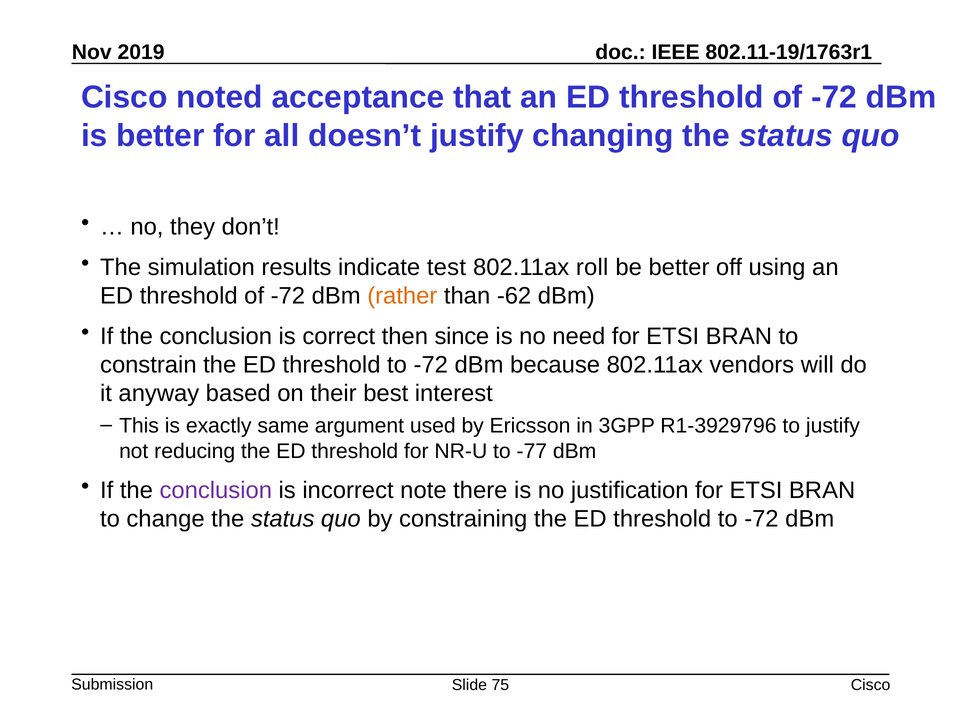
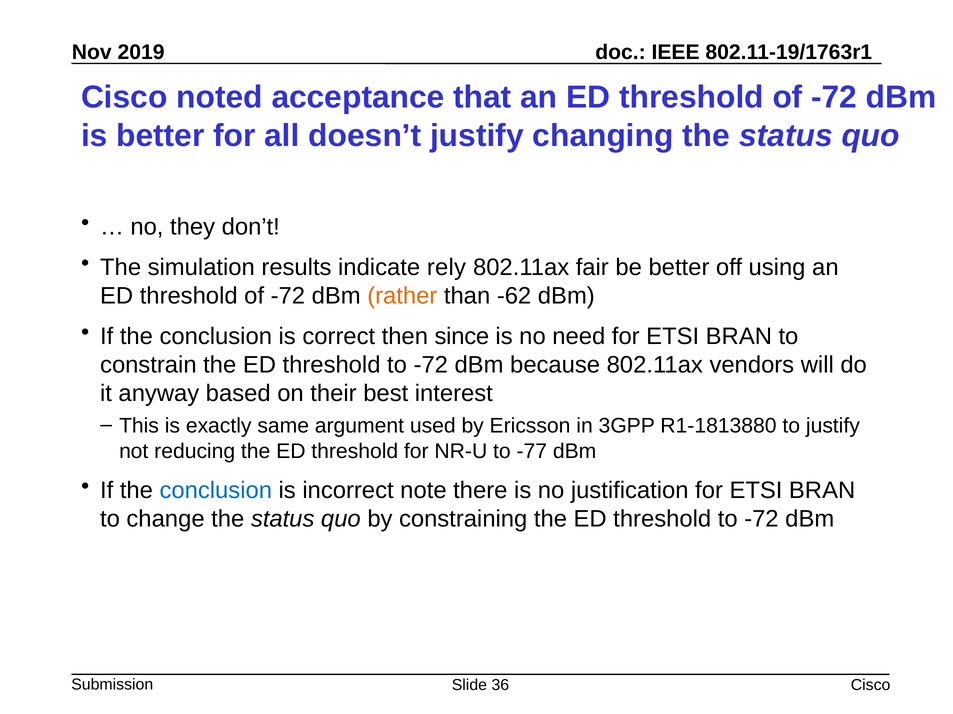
test: test -> rely (446, 268)
roll: roll -> fair (592, 268)
R1-3929796: R1-3929796 -> R1-1813880 (718, 426)
conclusion colour: purple -> blue (216, 491)
75: 75 -> 36 (500, 685)
